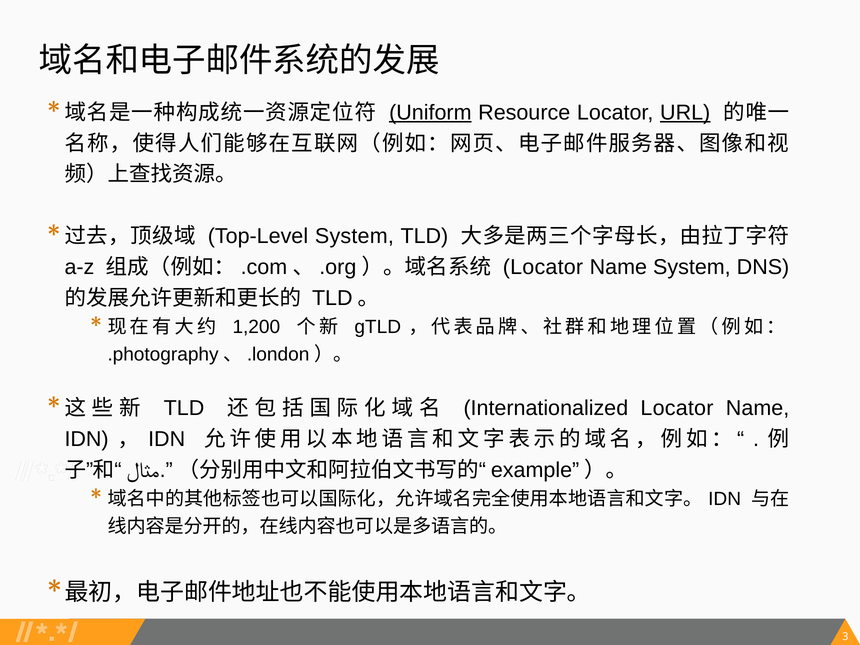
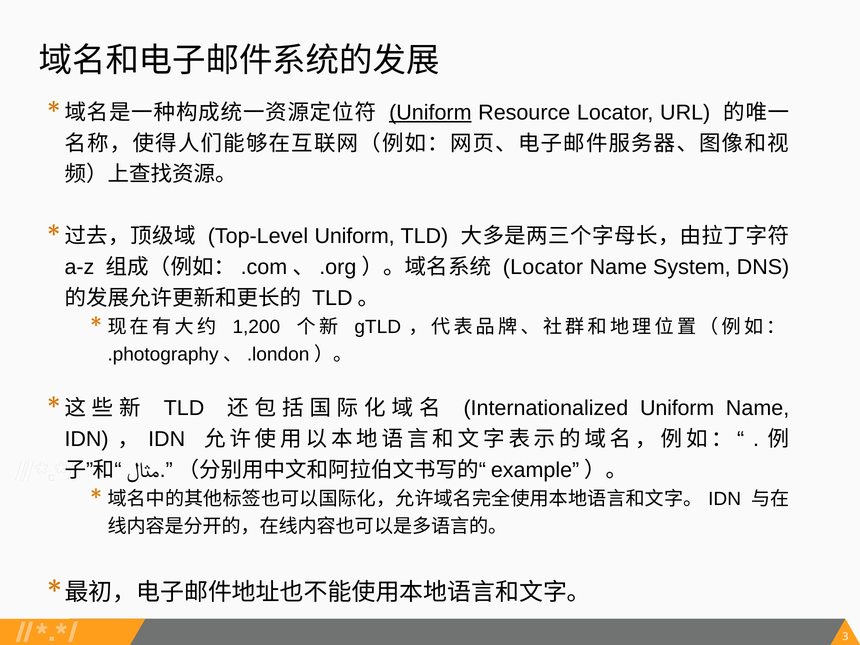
URL underline: present -> none (685, 112)
Top-Level System: System -> Uniform (355, 236)
Internationalized Locator: Locator -> Uniform (677, 408)
